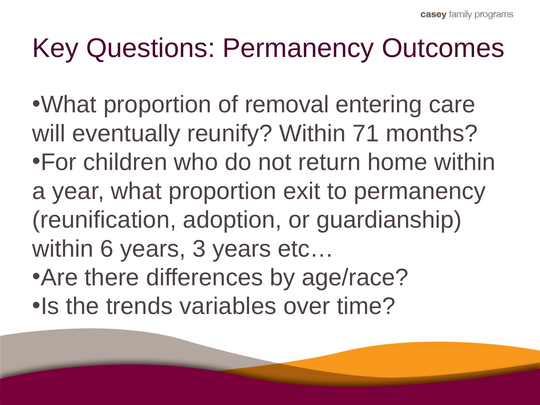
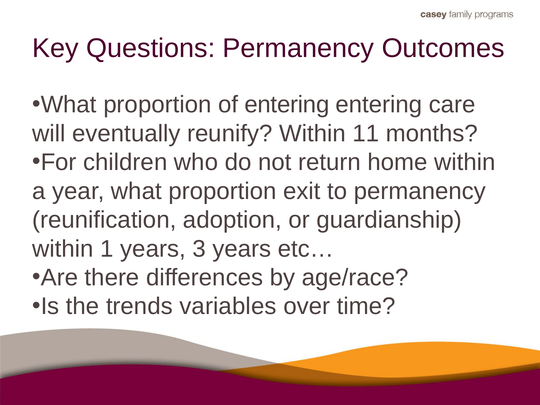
of removal: removal -> entering (287, 105)
71: 71 -> 11 (366, 134)
6: 6 -> 1 (107, 249)
